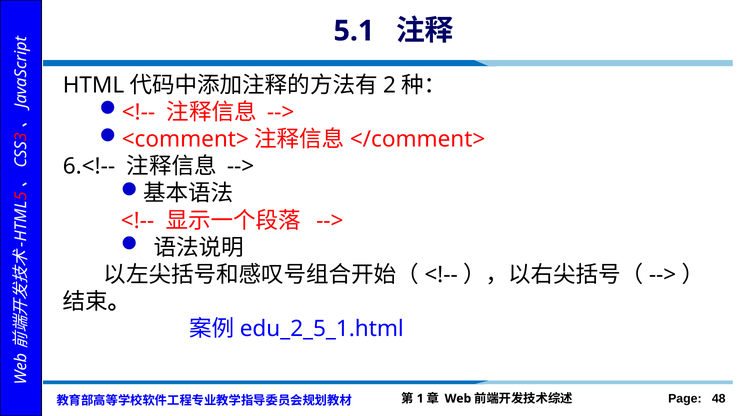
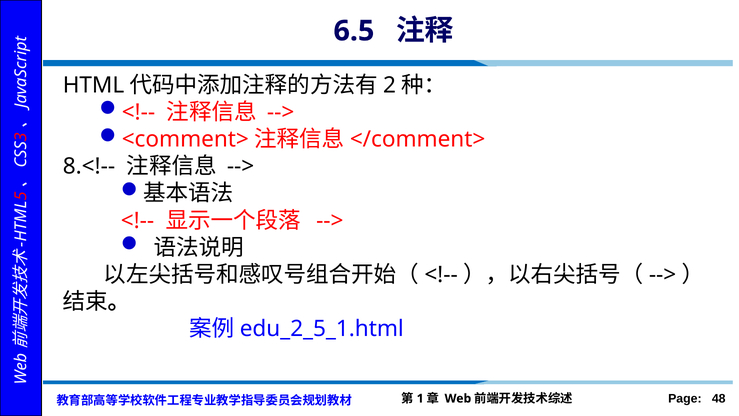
5.1: 5.1 -> 6.5 (354, 31)
6.<!--: 6.<!-- -> 8.<!-- (89, 166)
